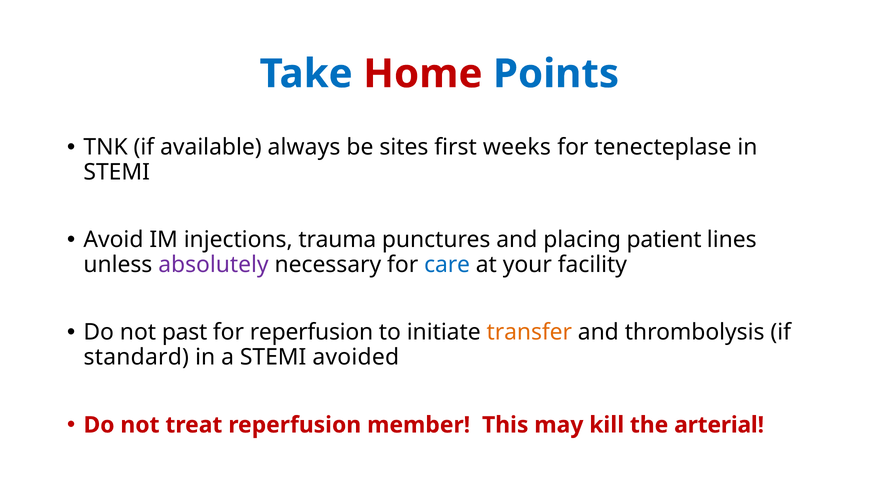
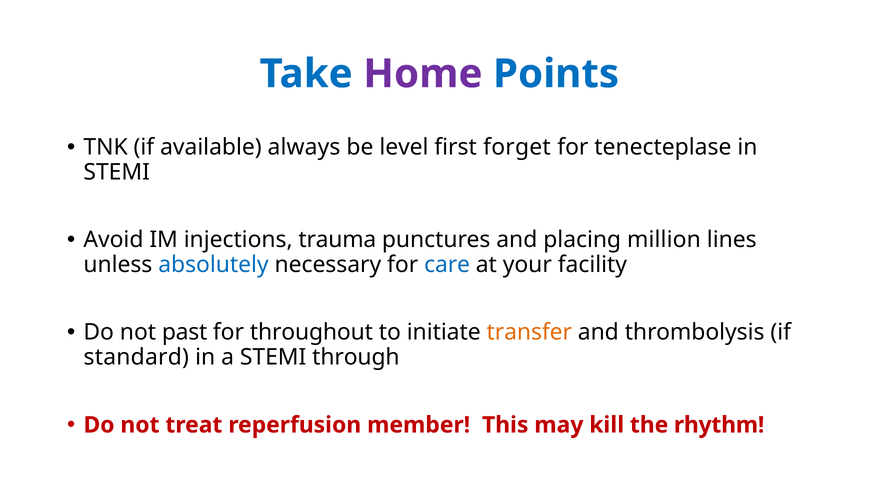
Home colour: red -> purple (423, 74)
sites: sites -> level (404, 147)
weeks: weeks -> forget (517, 147)
patient: patient -> million (664, 240)
absolutely colour: purple -> blue (213, 264)
for reperfusion: reperfusion -> throughout (311, 332)
avoided: avoided -> through (356, 357)
arterial: arterial -> rhythm (719, 424)
